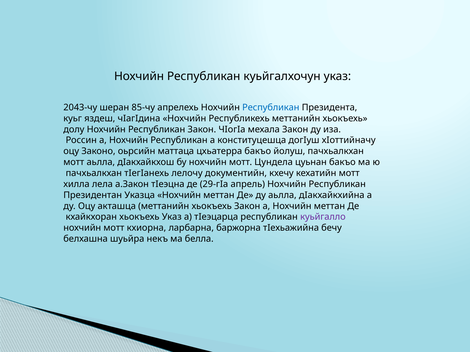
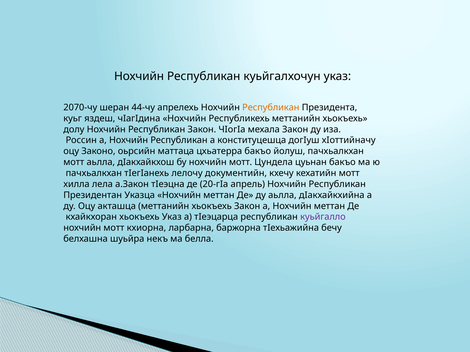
2043-чу: 2043-чу -> 2070-чу (80, 108)
85-чу: 85-чу -> 44-чу (143, 108)
Республикан colour: blue -> orange (271, 108)
29-гIа: 29-гIа -> 20-гIа (214, 184)
